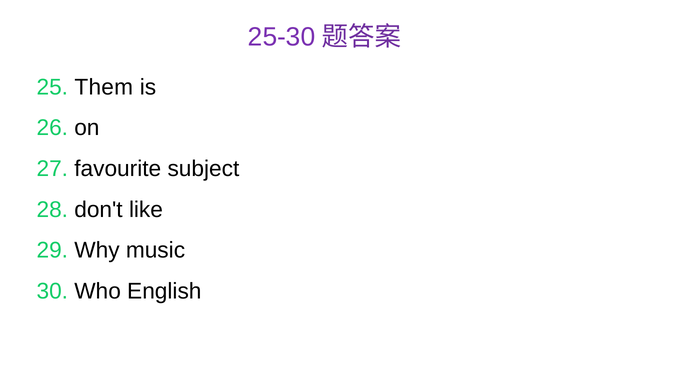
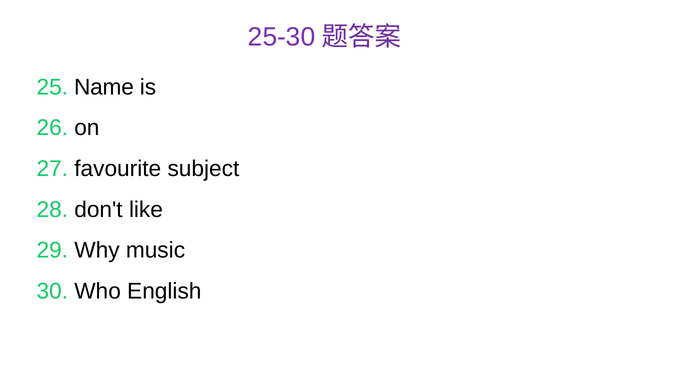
Them: Them -> Name (104, 87)
